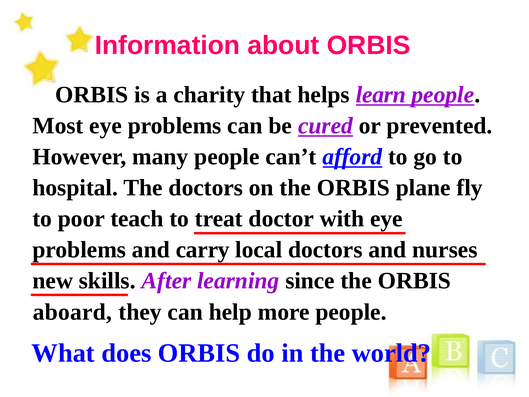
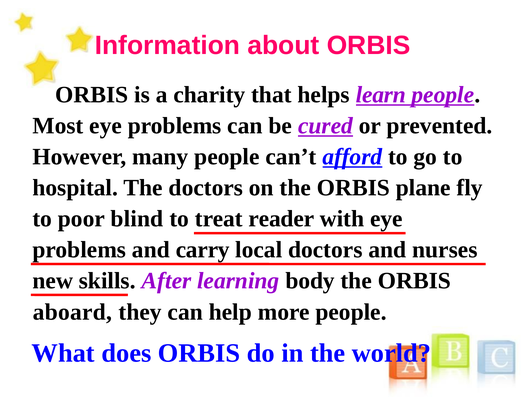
teach: teach -> blind (137, 219)
doctor: doctor -> reader (281, 219)
since: since -> body (310, 281)
